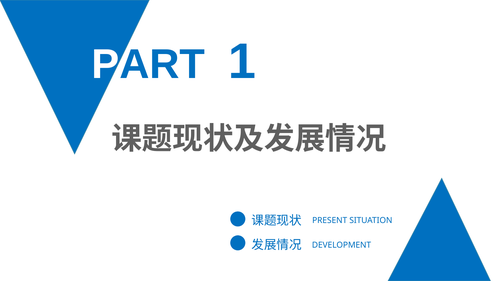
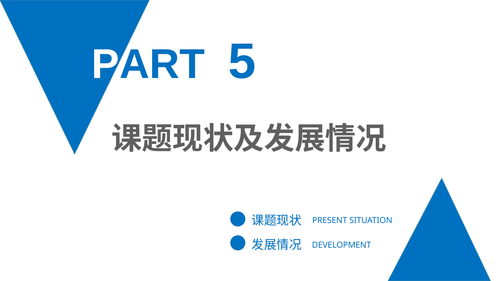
1: 1 -> 5 (242, 62)
